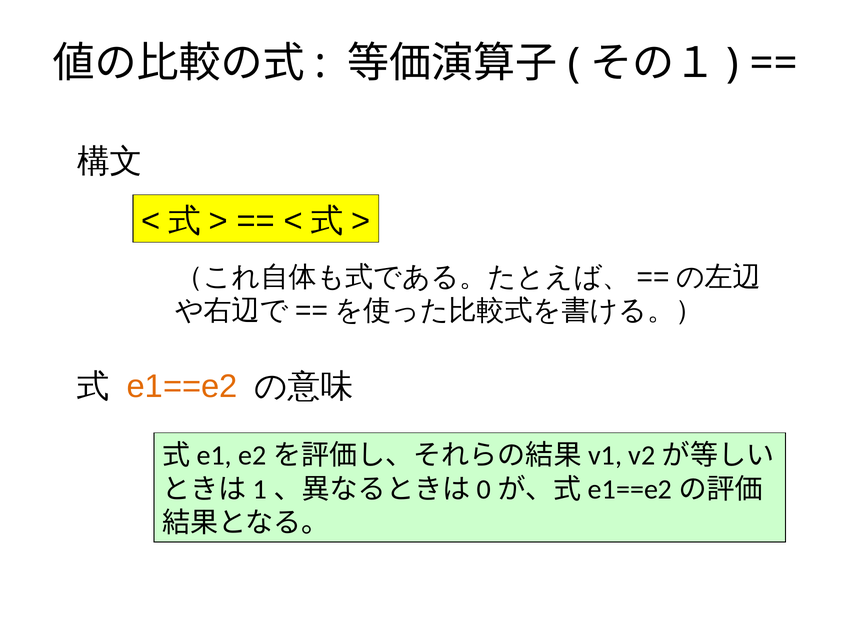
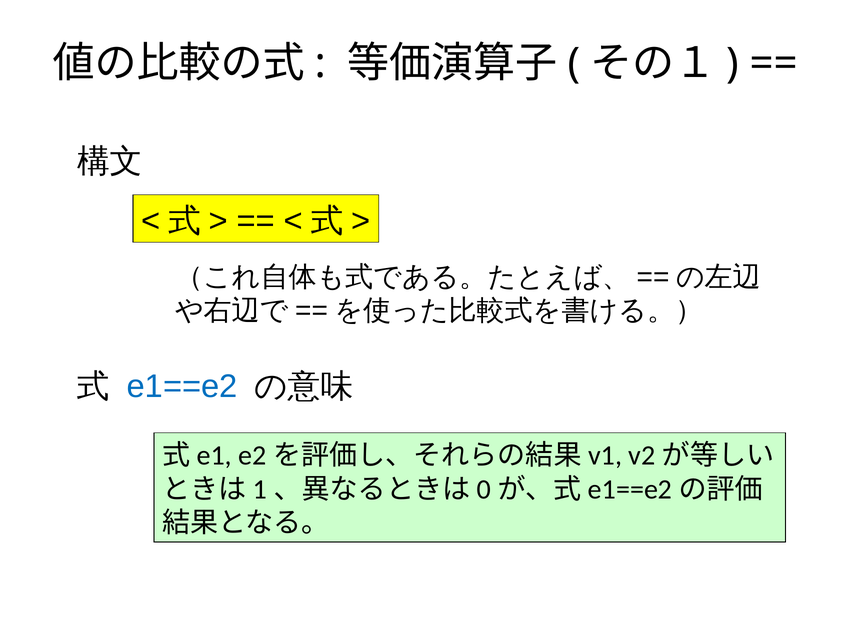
e1==e2 colour: orange -> blue (182, 386)
